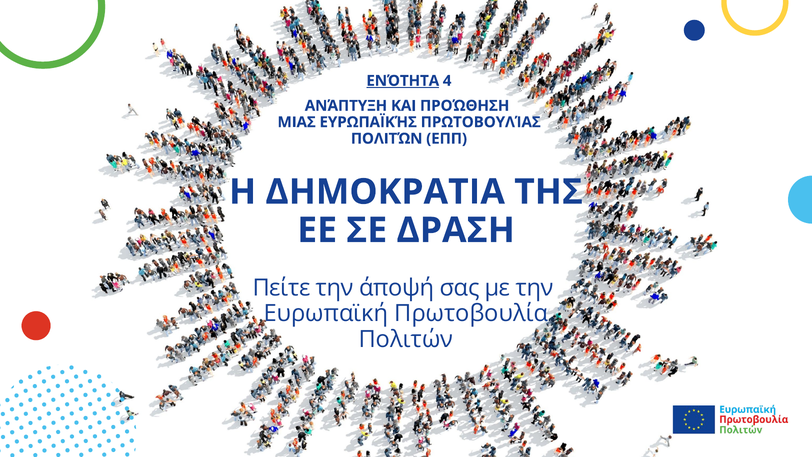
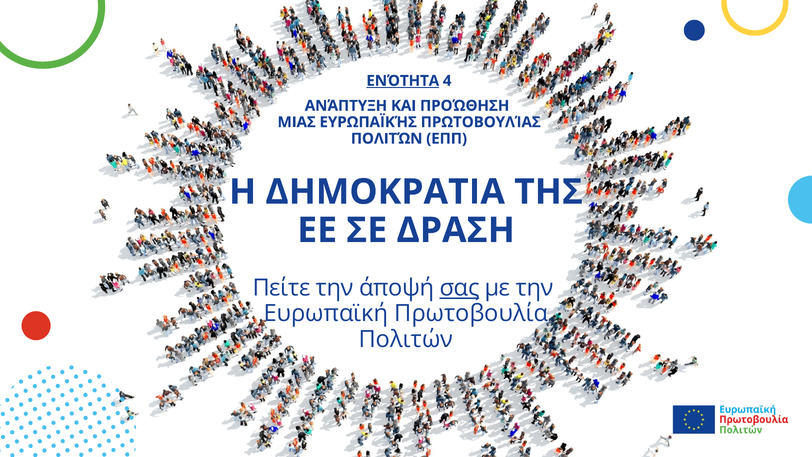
σας underline: none -> present (460, 288)
